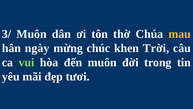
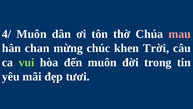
3/: 3/ -> 4/ (7, 34)
mau colour: yellow -> pink (180, 34)
ngày: ngày -> chan (37, 48)
